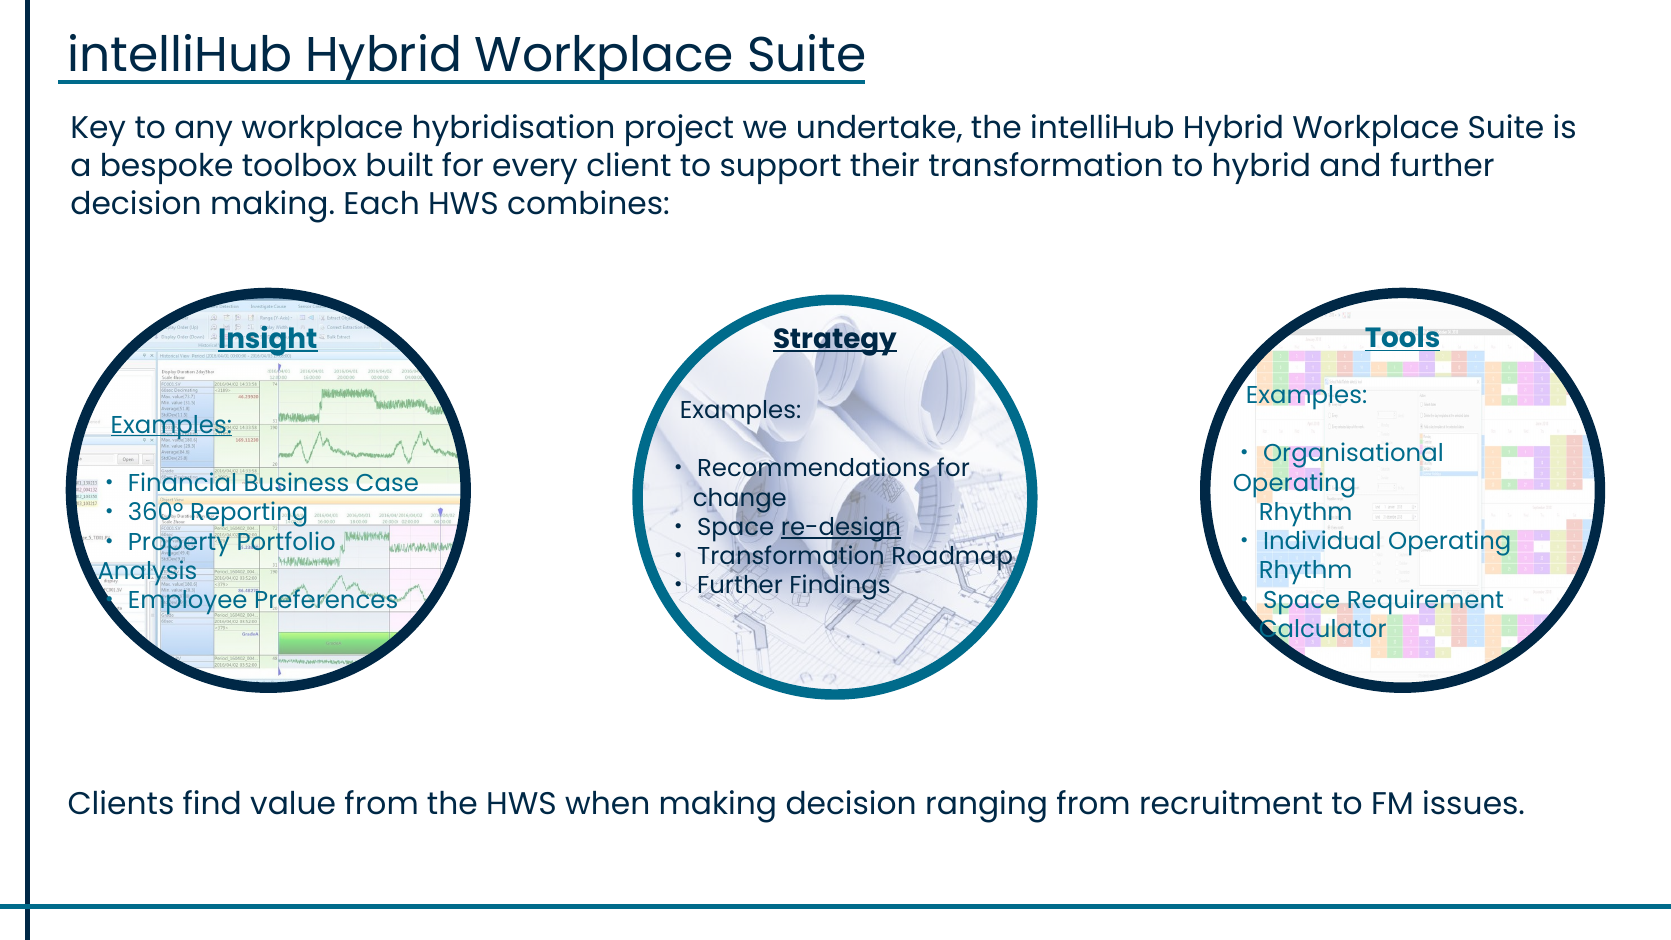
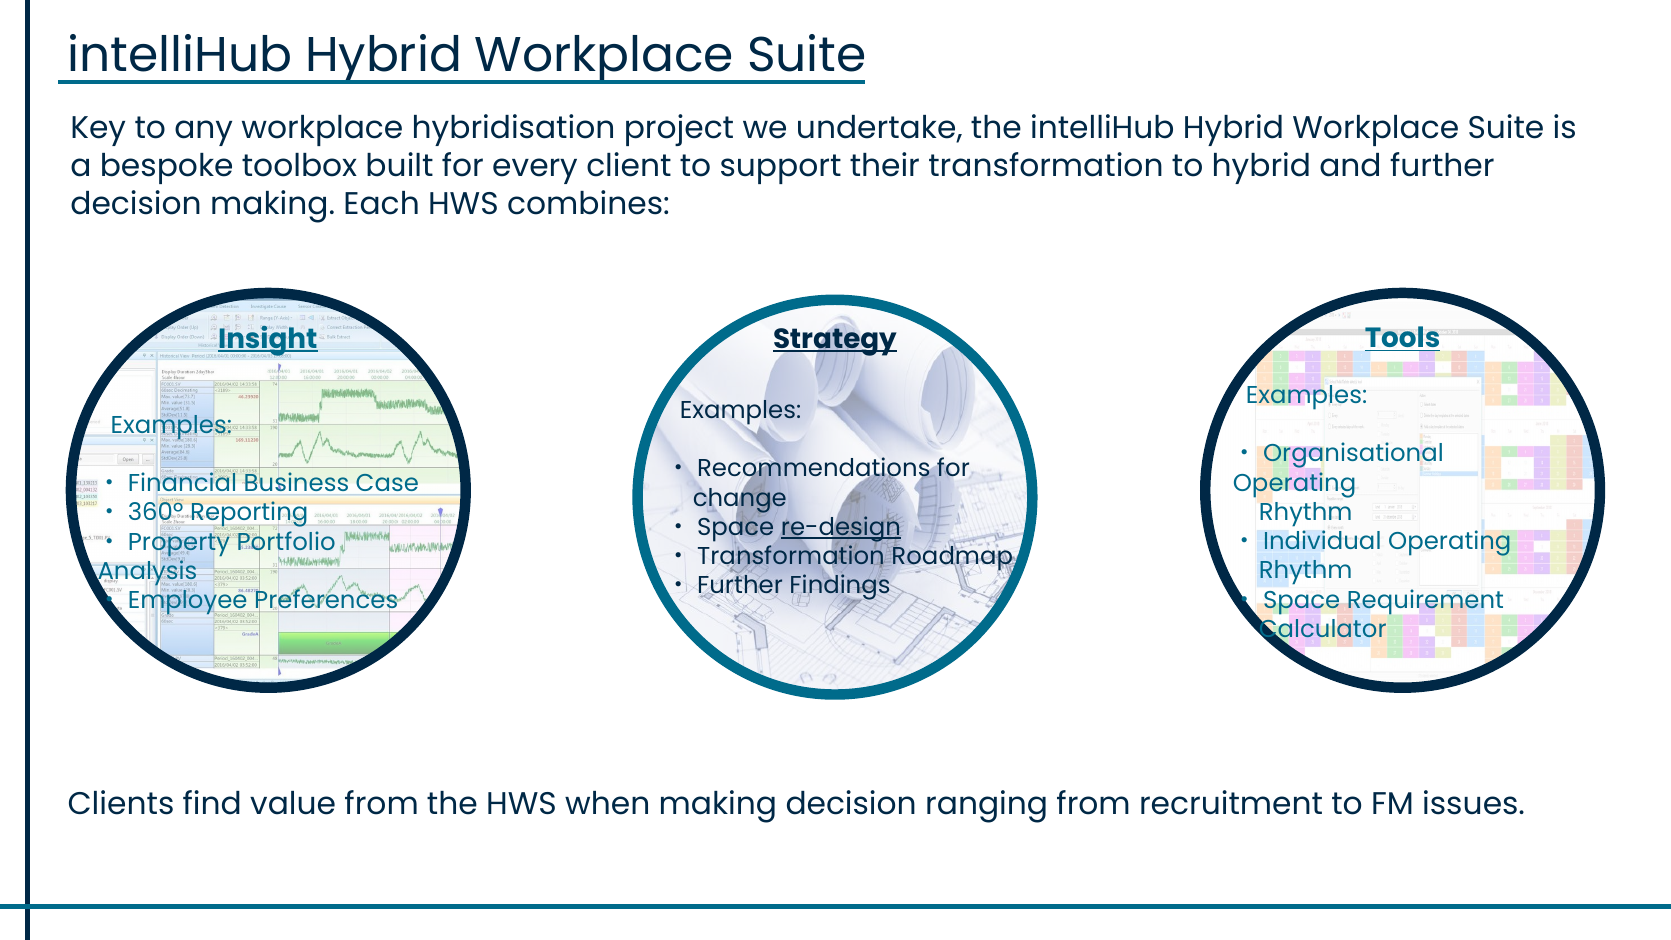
Examples underline: present -> none (171, 425)
